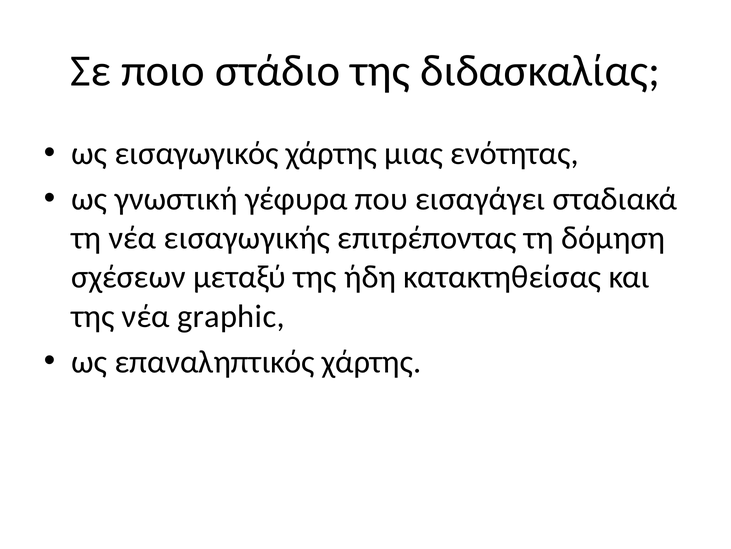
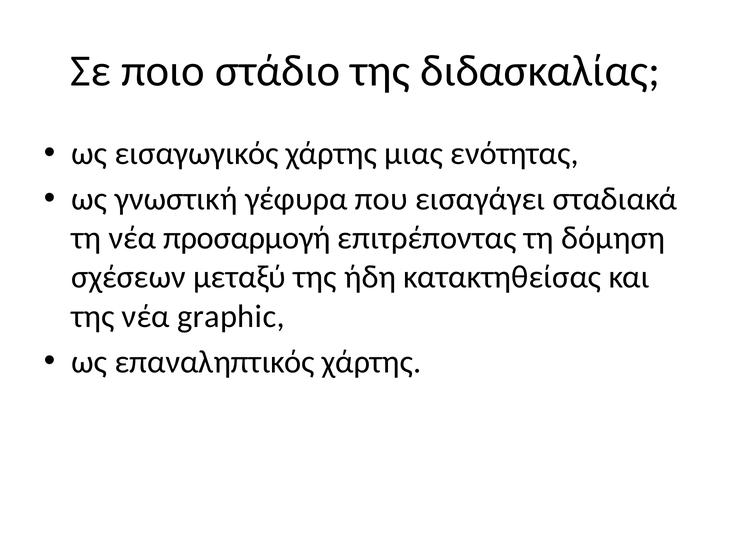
εισαγωγικής: εισαγωγικής -> προσαρμογή (247, 238)
